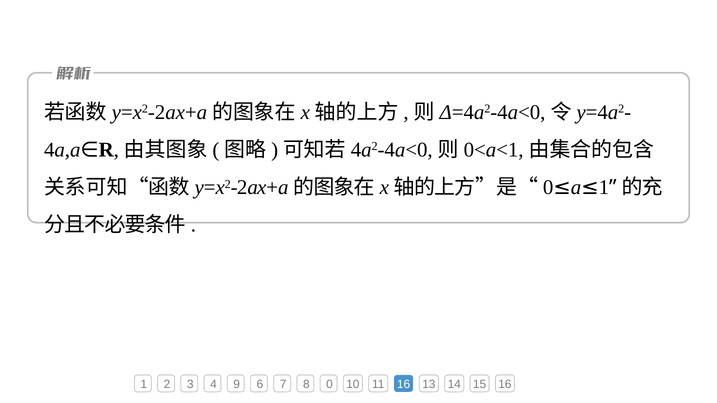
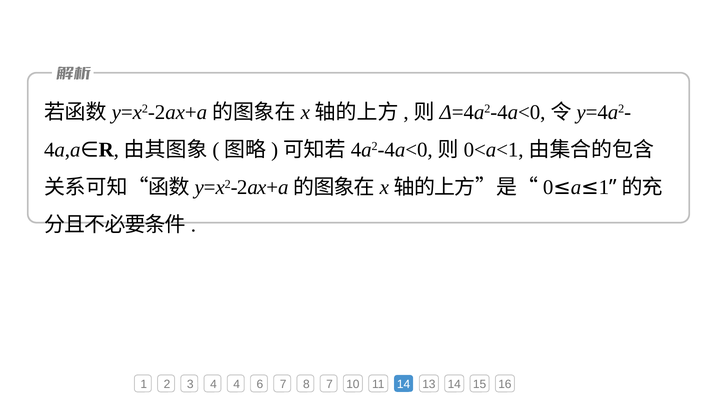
4 9: 9 -> 4 (237, 385)
8 0: 0 -> 7 (330, 385)
11 16: 16 -> 14 (404, 385)
